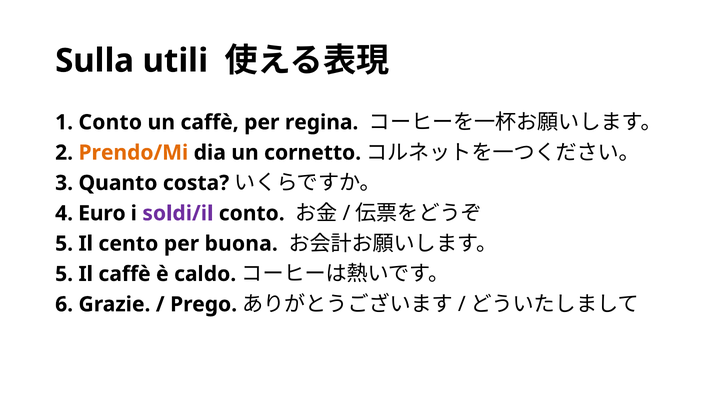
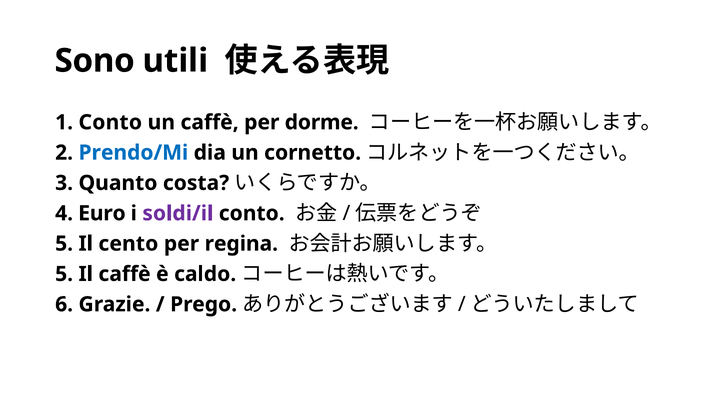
Sulla: Sulla -> Sono (95, 61)
regina: regina -> dorme (322, 122)
Prendo/Mi colour: orange -> blue (133, 153)
buona: buona -> regina (241, 243)
